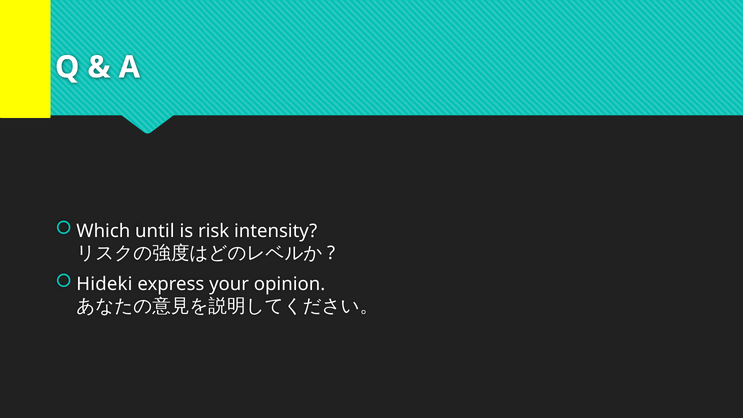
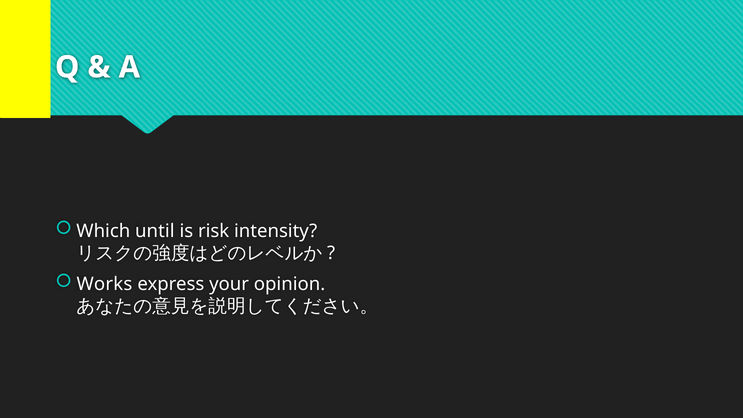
Hideki: Hideki -> Works (104, 284)
